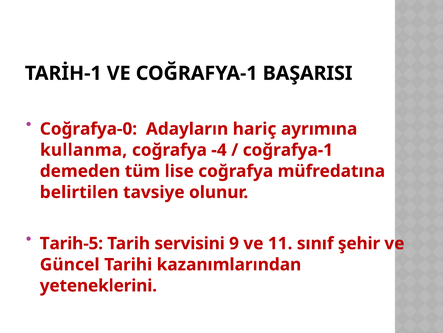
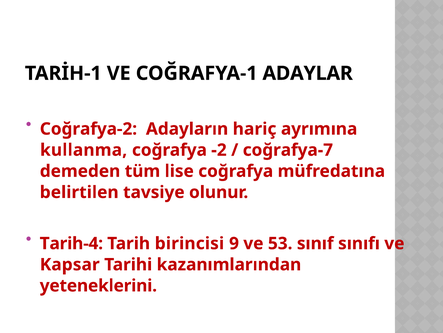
BAŞARISI: BAŞARISI -> ADAYLAR (308, 73)
Coğrafya-0: Coğrafya-0 -> Coğrafya-2 (88, 129)
-4: -4 -> -2 (219, 150)
coğrafya-1: coğrafya-1 -> coğrafya-7 (288, 150)
Tarih-5: Tarih-5 -> Tarih-4 (71, 243)
servisini: servisini -> birincisi (189, 243)
11: 11 -> 53 (280, 243)
şehir: şehir -> sınıfı (359, 243)
Güncel: Güncel -> Kapsar (70, 264)
